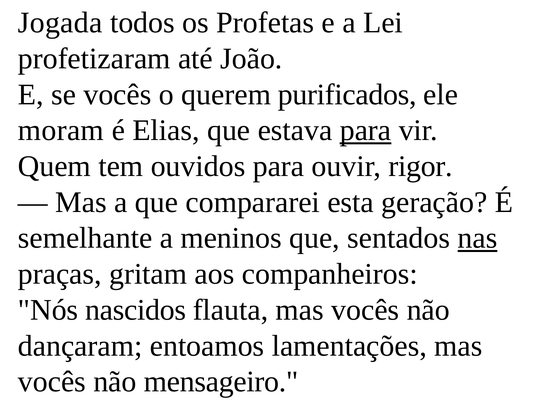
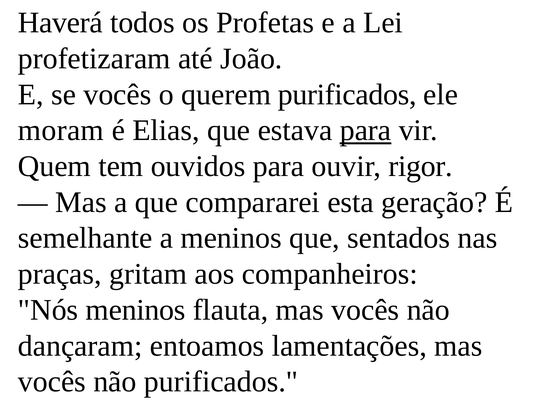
Jogada: Jogada -> Haverá (60, 23)
nas underline: present -> none (478, 238)
Nós nascidos: nascidos -> meninos (136, 310)
não mensageiro: mensageiro -> purificados (221, 382)
